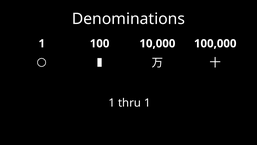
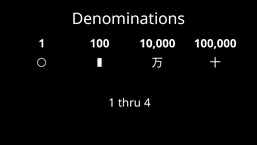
thru 1: 1 -> 4 (147, 103)
